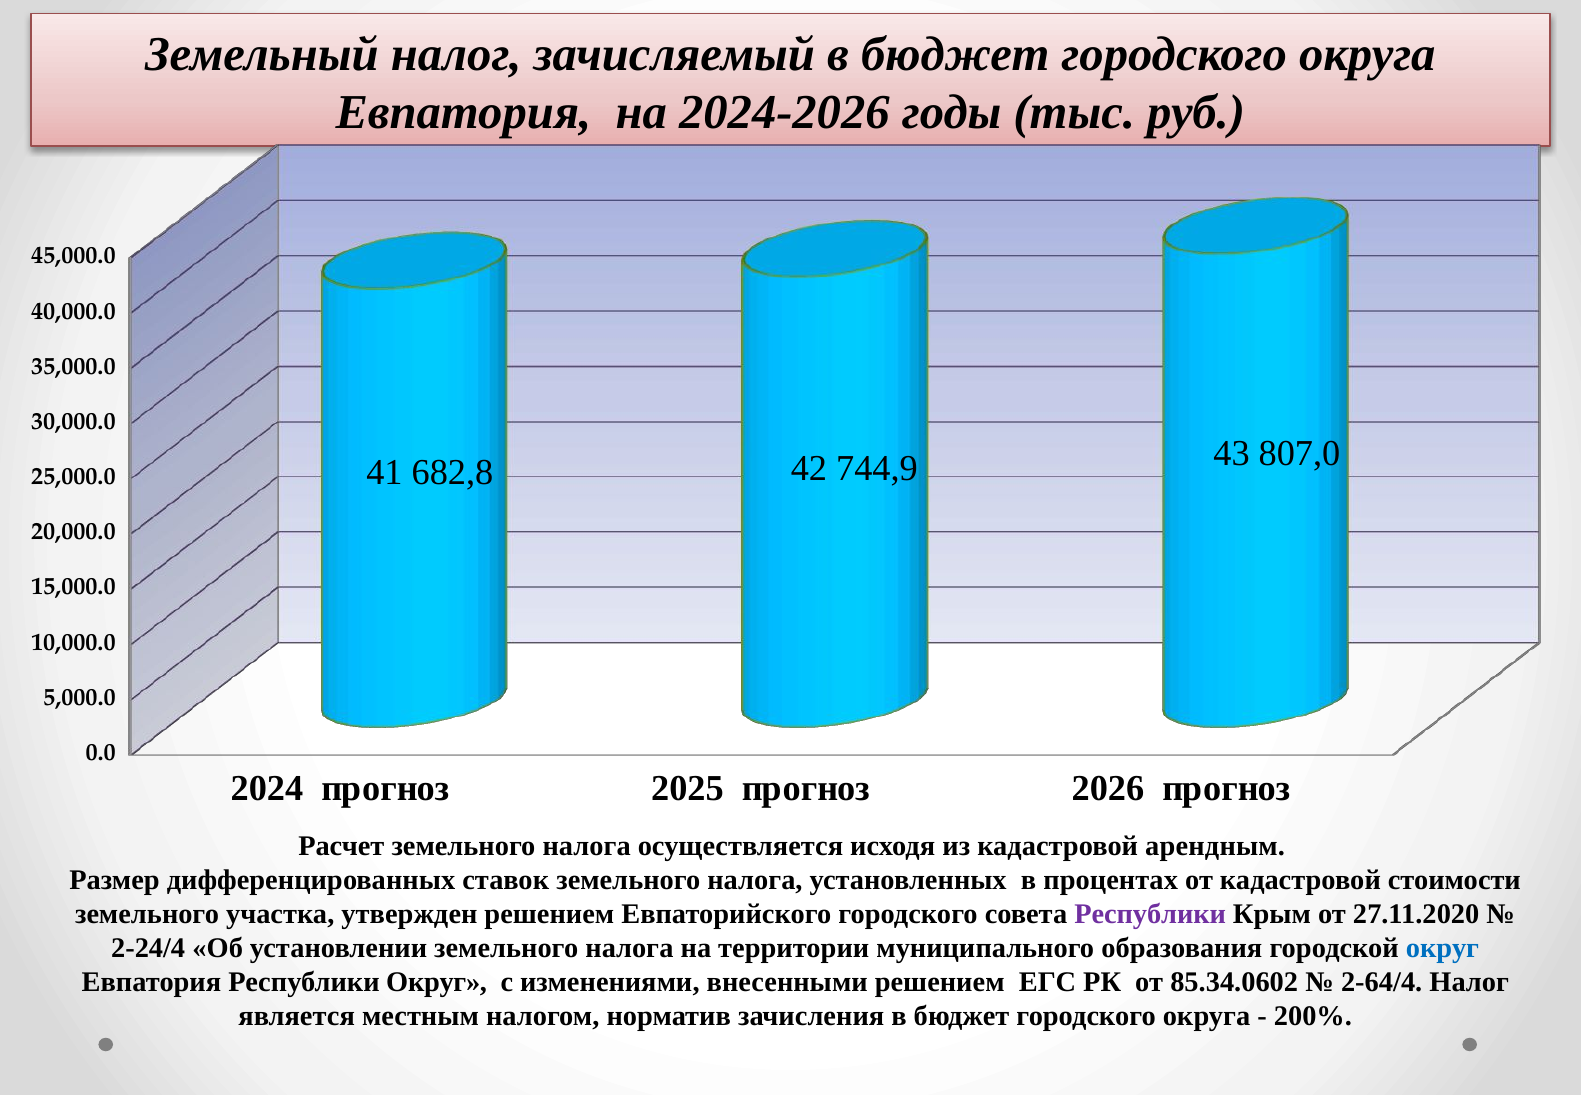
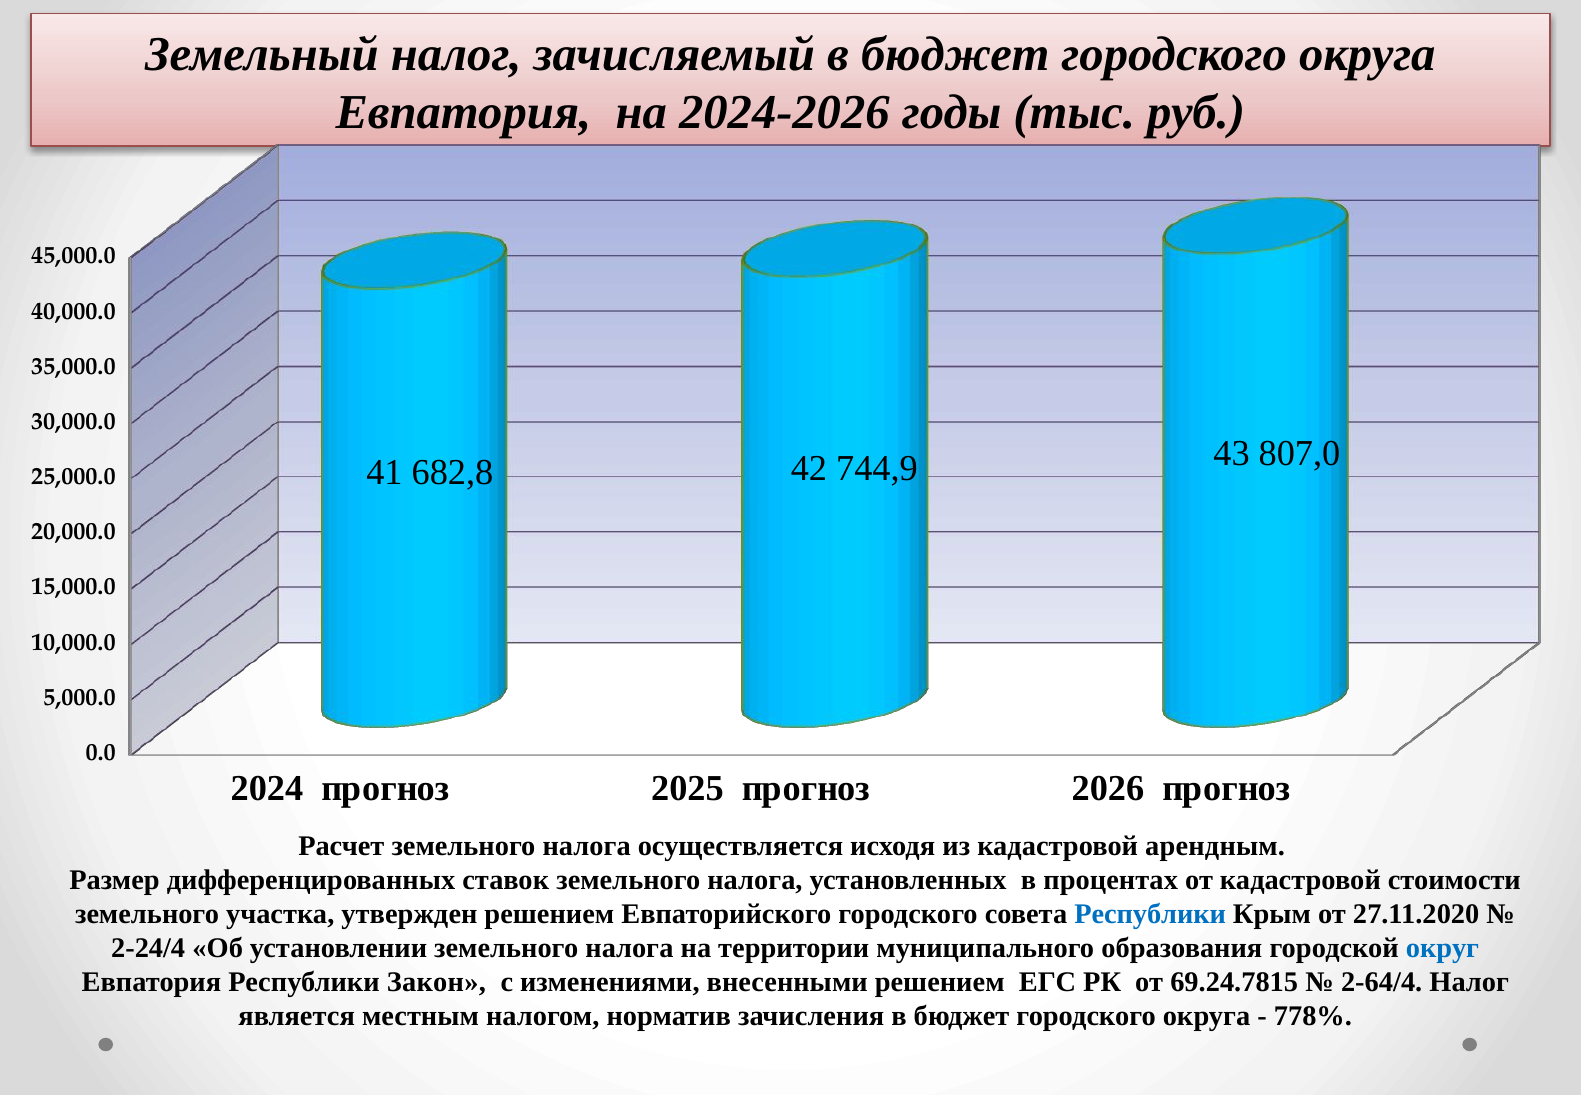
Республики colour: purple -> blue (1150, 914)
Республики Округ: Округ -> Закон (436, 982)
85.34.0602: 85.34.0602 -> 69.24.7815 (1234, 982)
200%: 200% -> 778% (1313, 1016)
